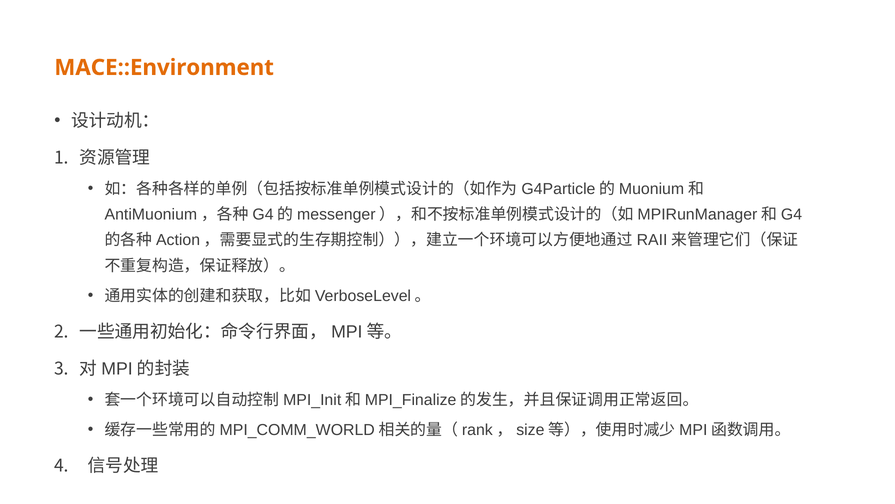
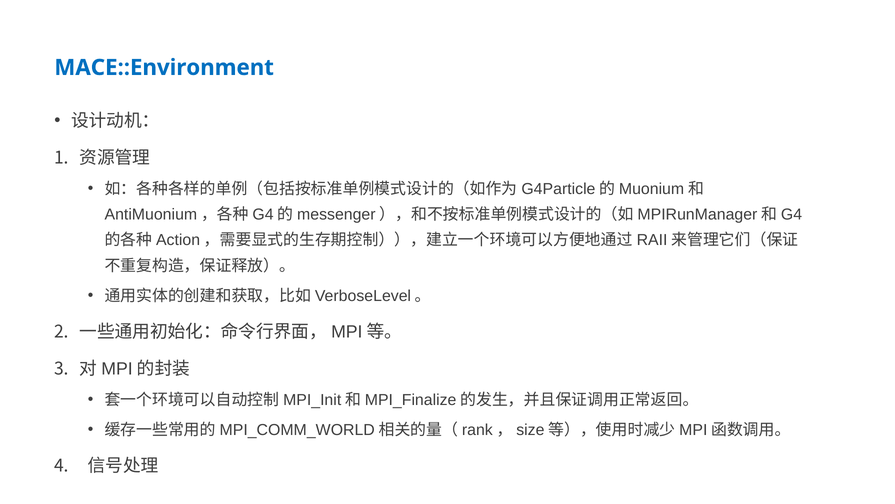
MACE::Environment colour: orange -> blue (164, 67)
